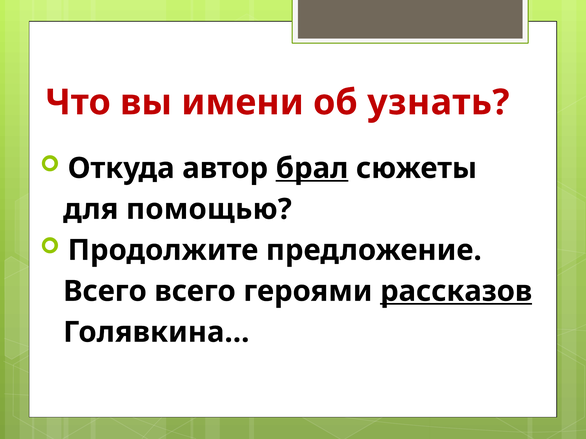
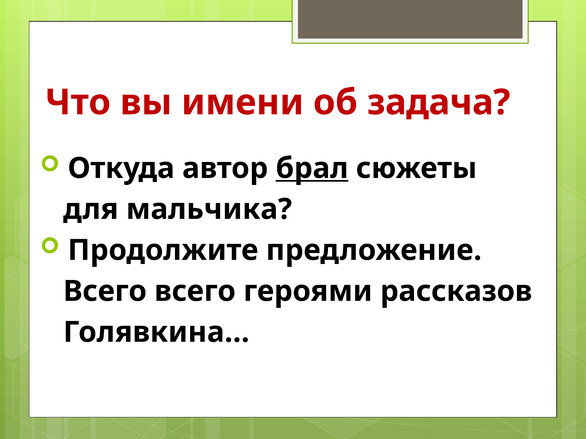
узнать: узнать -> задача (439, 103)
помощью: помощью -> мальчика (209, 209)
рассказов underline: present -> none (456, 292)
